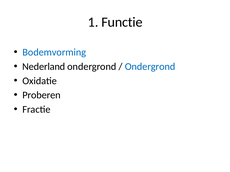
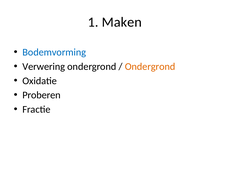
Functie: Functie -> Maken (122, 22)
Nederland: Nederland -> Verwering (44, 67)
Ondergrond colour: blue -> orange (150, 67)
